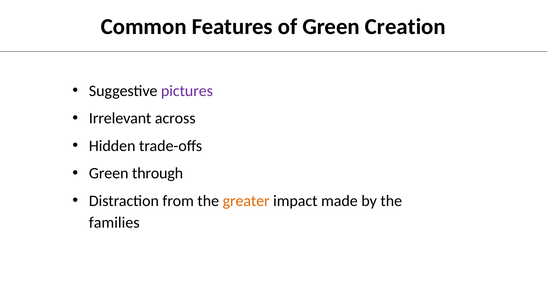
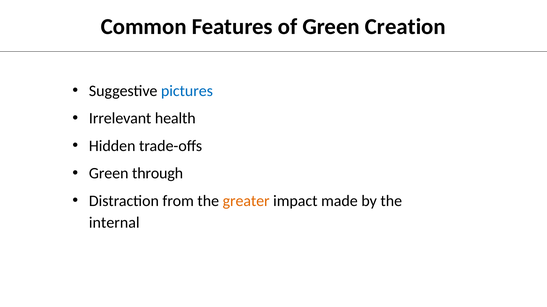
pictures colour: purple -> blue (187, 91)
across: across -> health (175, 119)
families: families -> internal (114, 223)
